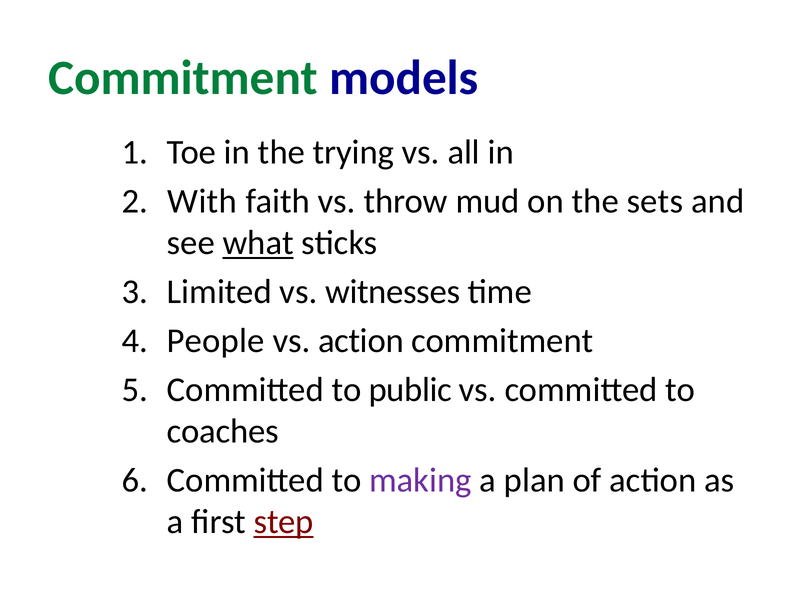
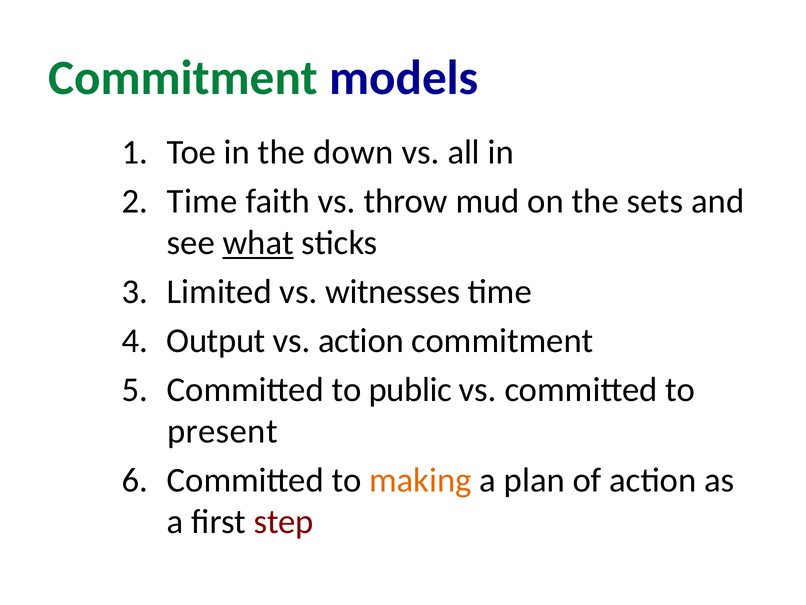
trying: trying -> down (353, 152)
With: With -> Time (202, 201)
People: People -> Output (216, 340)
coaches: coaches -> present (222, 431)
making colour: purple -> orange (420, 480)
step underline: present -> none (284, 521)
